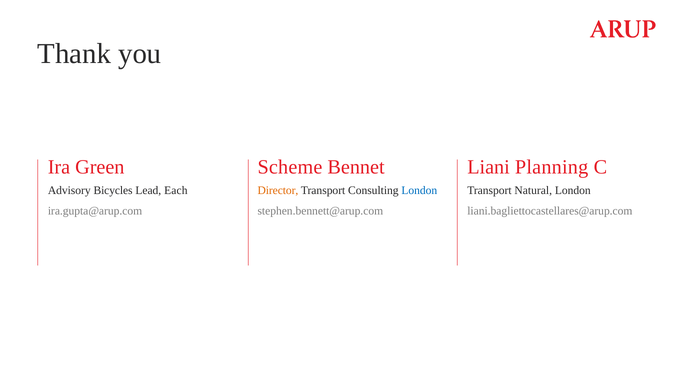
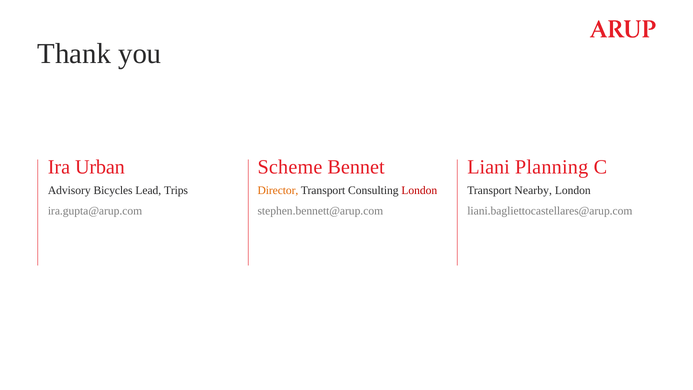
Green: Green -> Urban (100, 167)
Natural: Natural -> Nearby (533, 190)
Each: Each -> Trips (176, 190)
London colour: blue -> red (419, 190)
